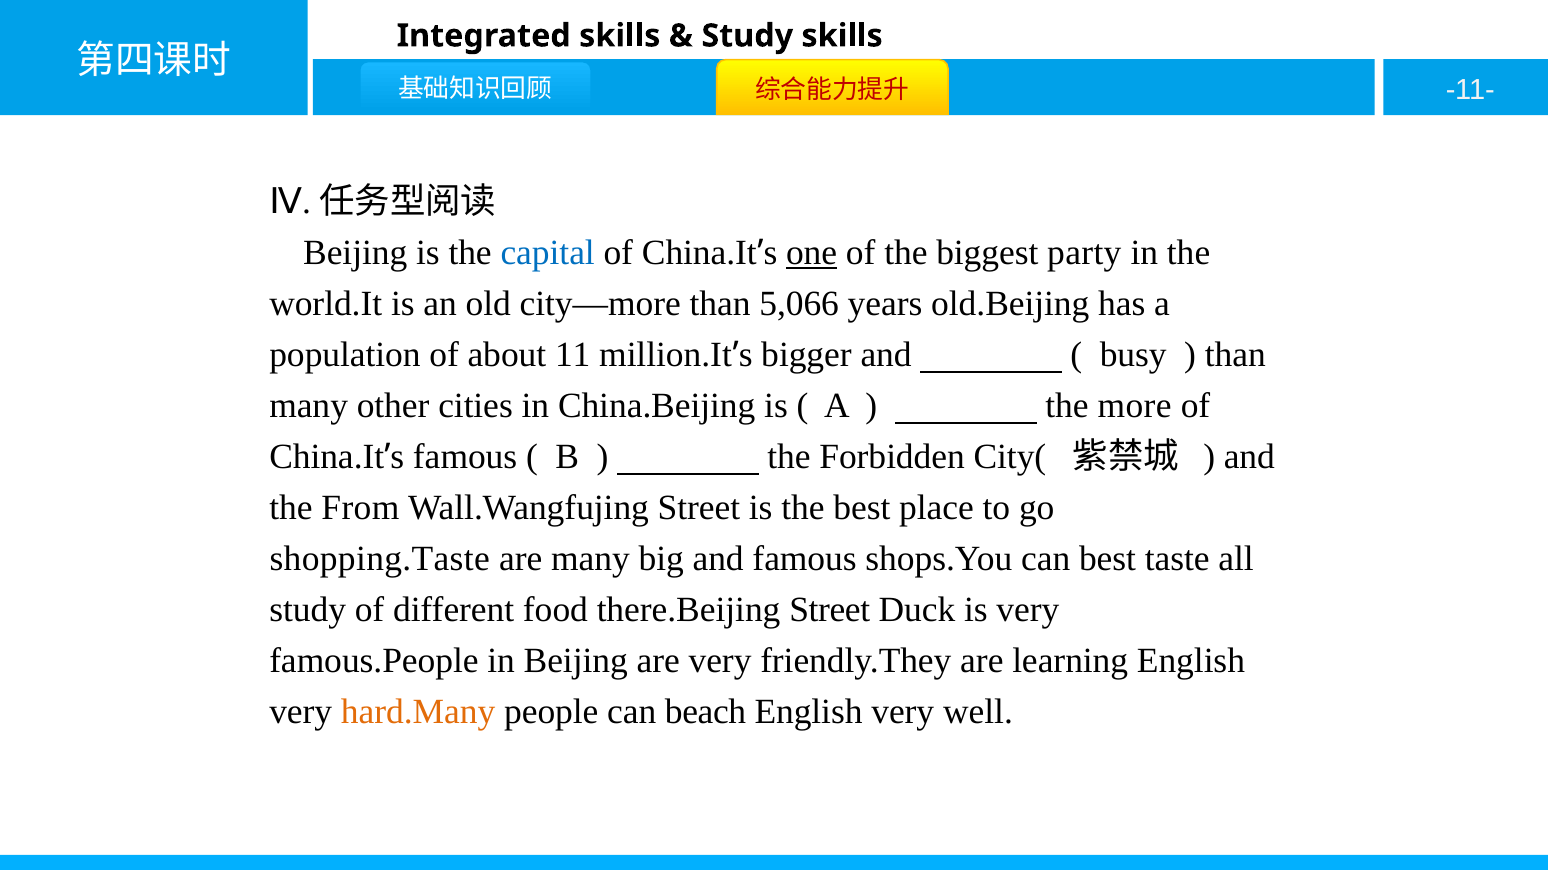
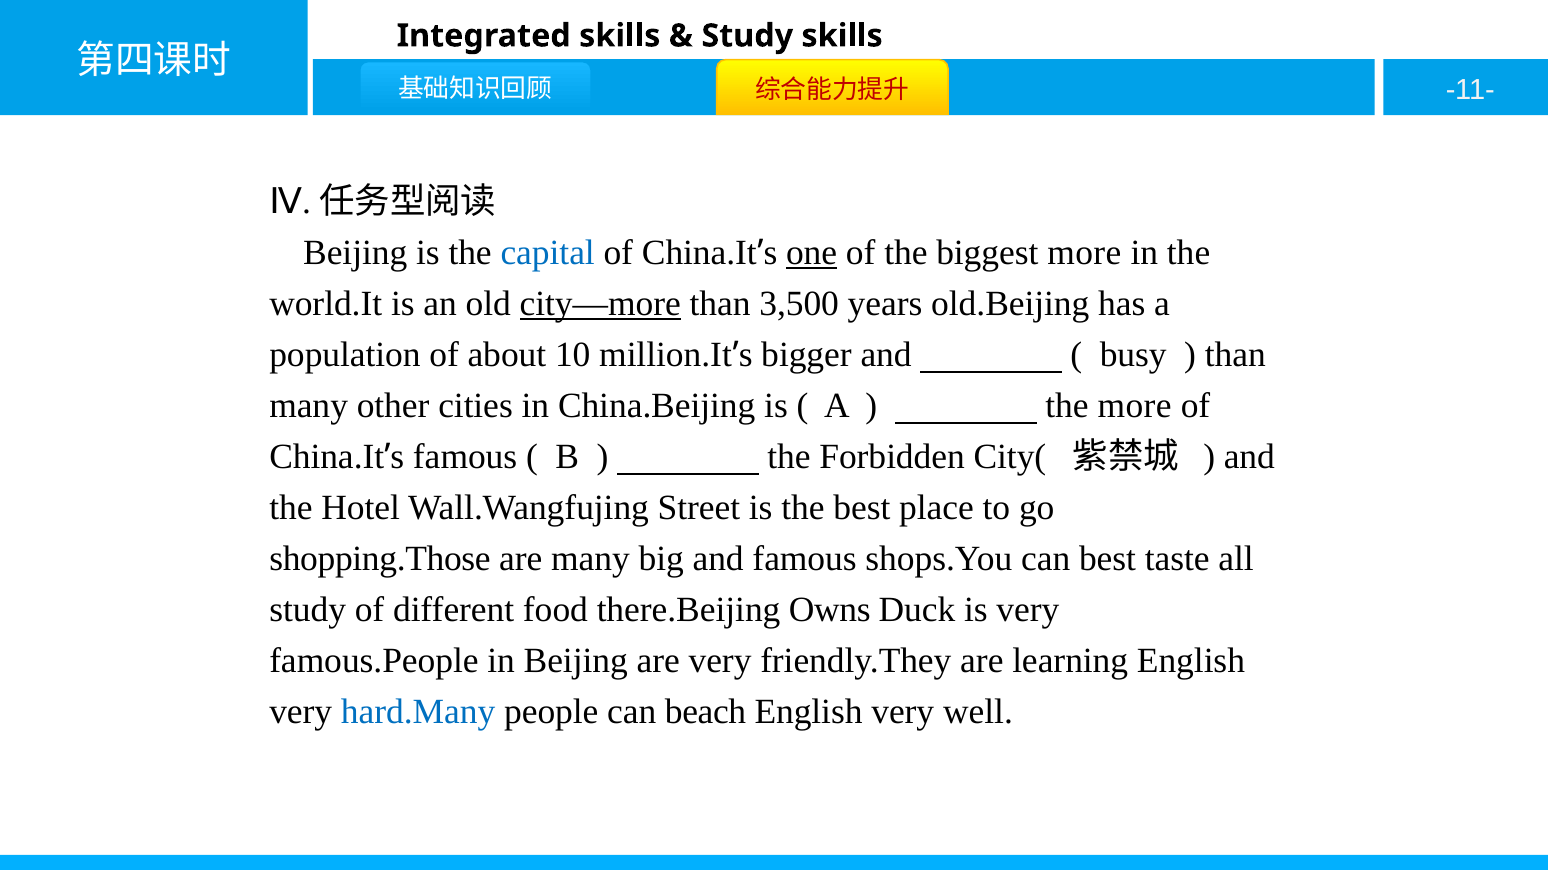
biggest party: party -> more (1084, 253)
city—more underline: none -> present (600, 304)
5,066: 5,066 -> 3,500 (799, 304)
11: 11 -> 10 (573, 355)
From: From -> Hotel (361, 509)
shopping.Taste: shopping.Taste -> shopping.Those (380, 560)
there.Beijing Street: Street -> Owns (830, 611)
hard.Many colour: orange -> blue (418, 713)
